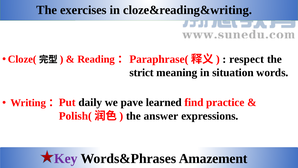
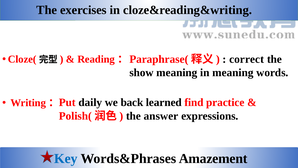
respect: respect -> correct (247, 59)
strict: strict -> show (142, 73)
in situation: situation -> meaning (233, 73)
pave: pave -> back (132, 102)
Key colour: purple -> blue (66, 158)
